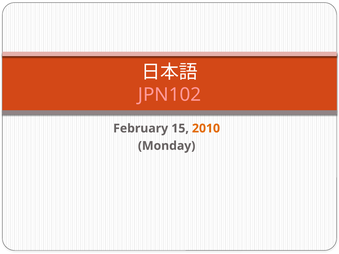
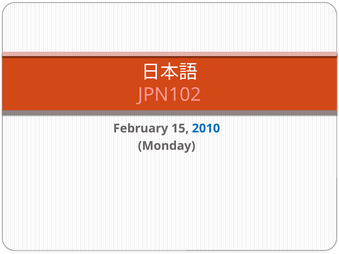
2010 colour: orange -> blue (206, 129)
